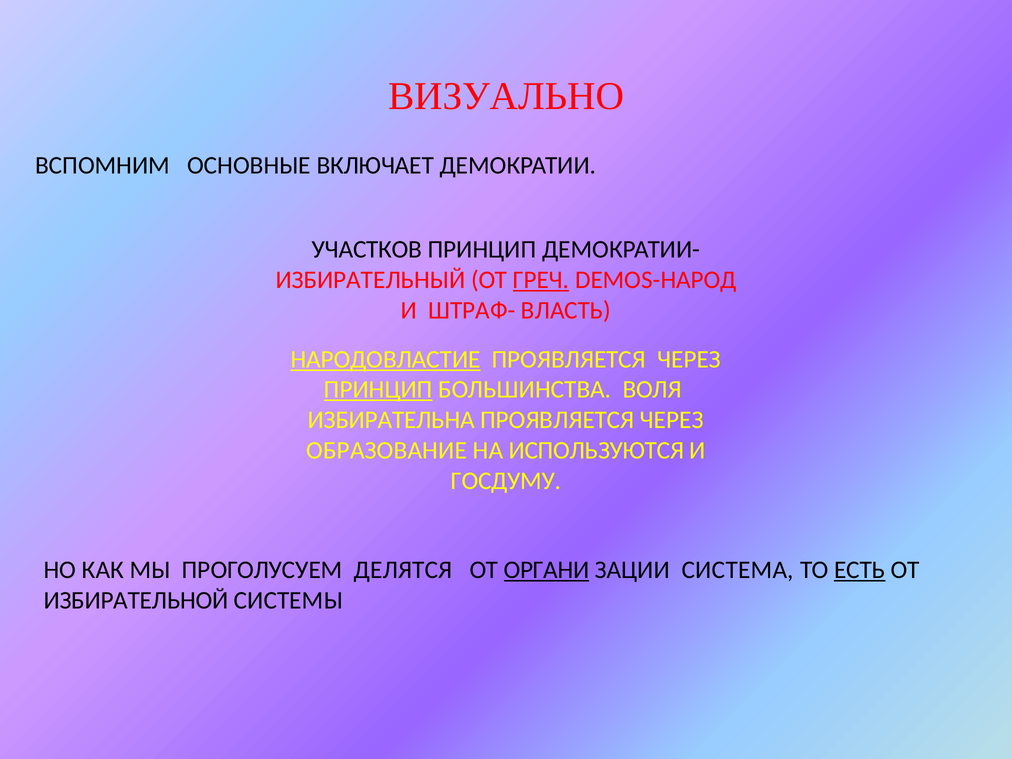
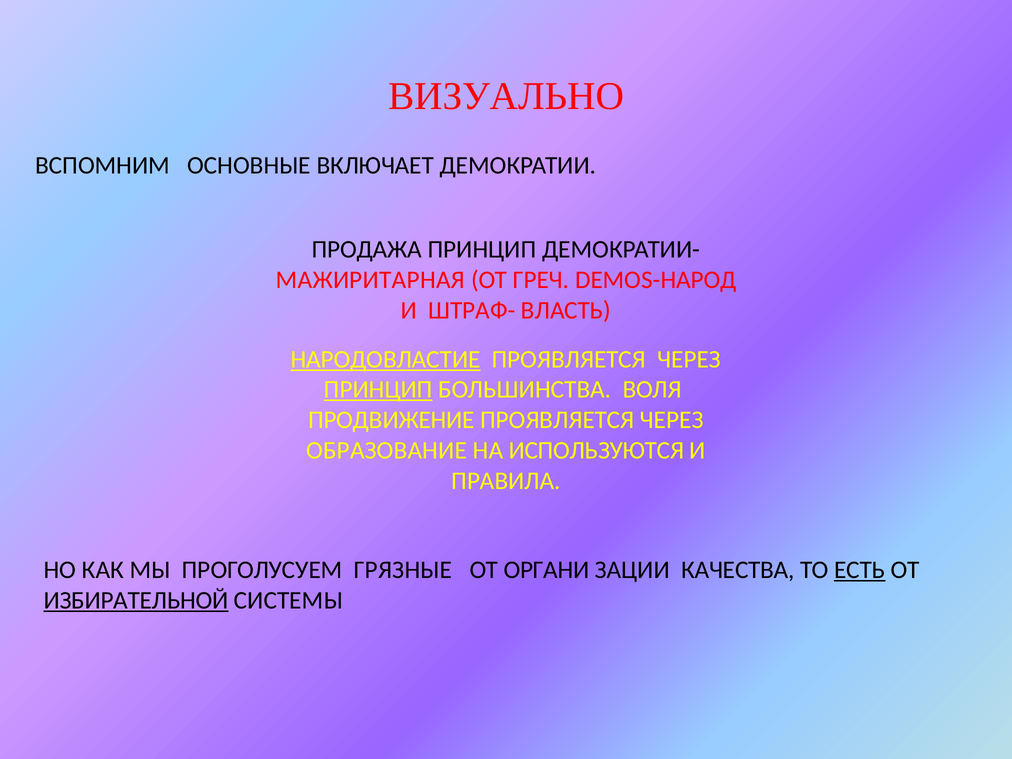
УЧАСТКОВ: УЧАСТКОВ -> ПРОДАЖА (367, 250)
ИЗБИРАТЕЛЬНЫЙ: ИЗБИРАТЕЛЬНЫЙ -> МАЖИРИТАРНАЯ (370, 280)
ГРЕЧ underline: present -> none (541, 280)
ИЗБИРАТЕЛЬНА: ИЗБИРАТЕЛЬНА -> ПРОДВИЖЕНИЕ (391, 420)
ГОСДУМУ: ГОСДУМУ -> ПРАВИЛА (506, 481)
ДЕЛЯТСЯ: ДЕЛЯТСЯ -> ГРЯЗНЫЕ (403, 570)
ОРГАНИ underline: present -> none (547, 570)
СИСТЕМА: СИСТЕМА -> КАЧЕСТВА (738, 570)
ИЗБИРАТЕЛЬНОЙ underline: none -> present (136, 600)
